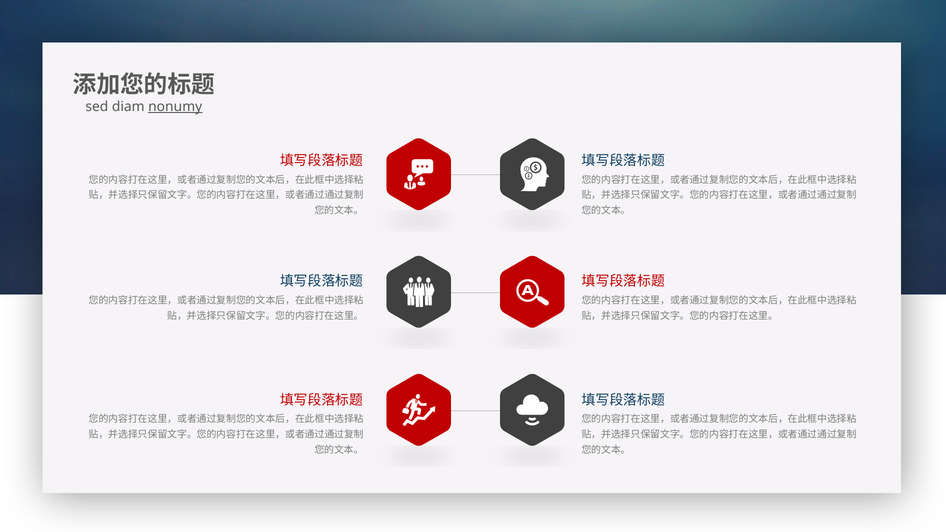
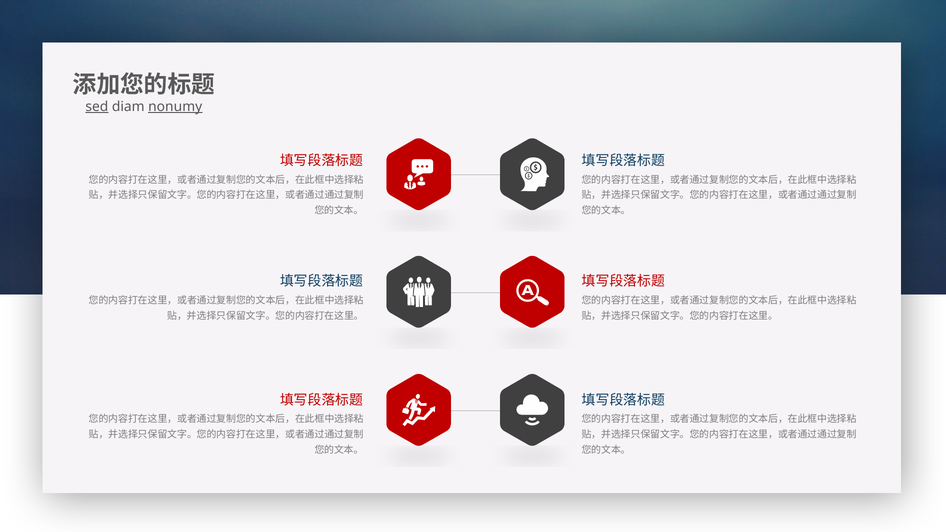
sed underline: none -> present (97, 107)
